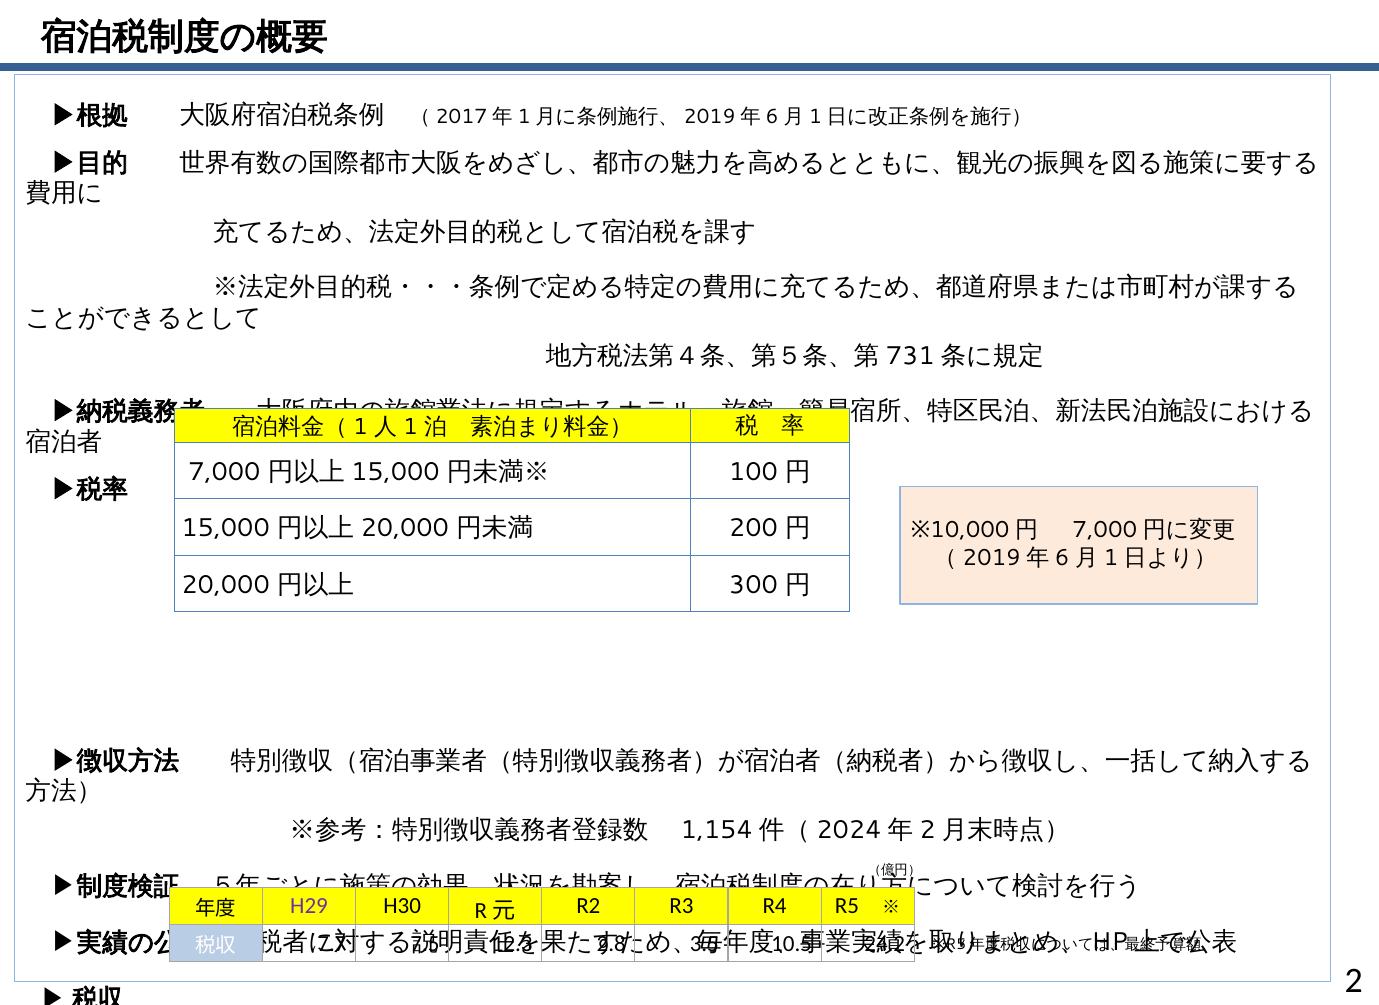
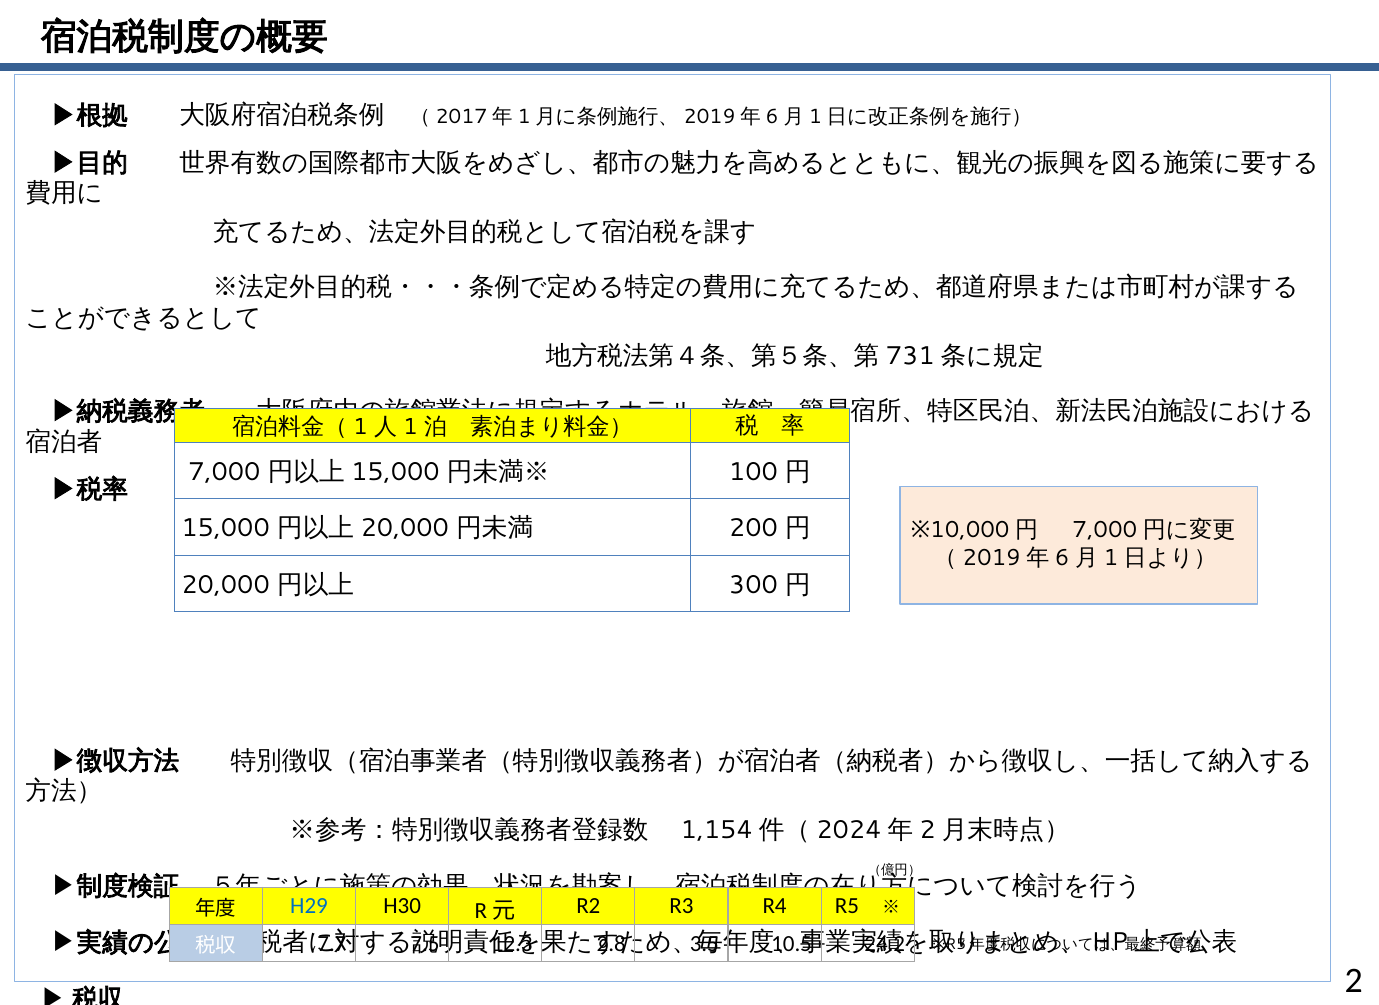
H29 colour: purple -> blue (309, 906)
